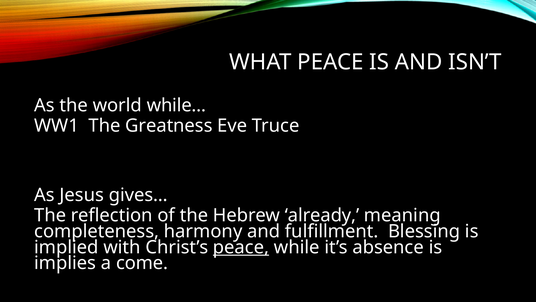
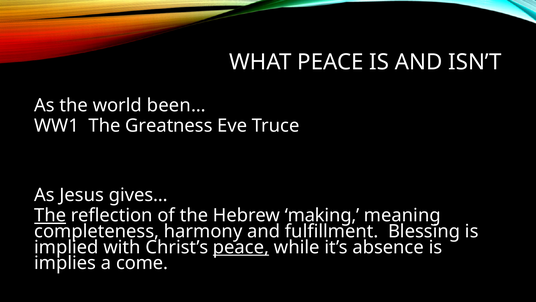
while…: while… -> been… (176, 105)
The underline: none -> present (50, 215)
already: already -> making (322, 215)
